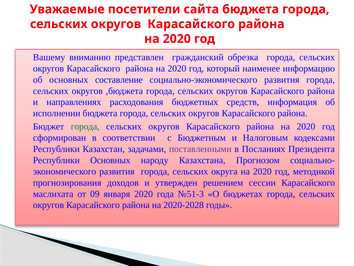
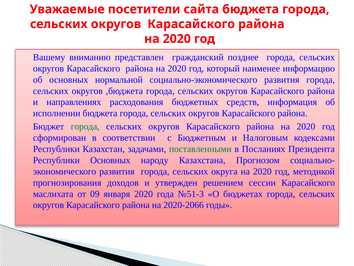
обрезка: обрезка -> позднее (243, 57)
составление: составление -> нормальной (119, 80)
поставленными colour: purple -> green (200, 149)
2020-2028: 2020-2028 -> 2020-2066 (184, 205)
